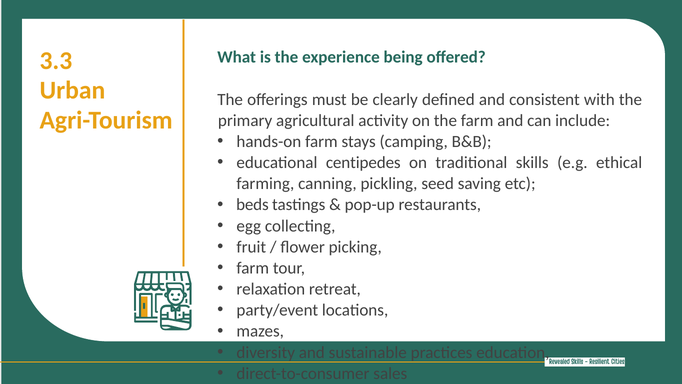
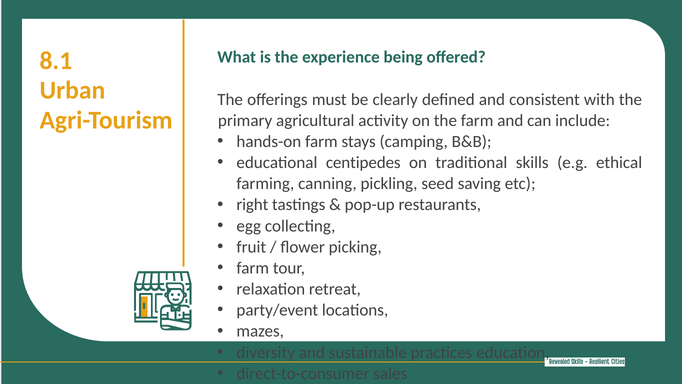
3.3: 3.3 -> 8.1 (56, 61)
beds: beds -> right (252, 205)
